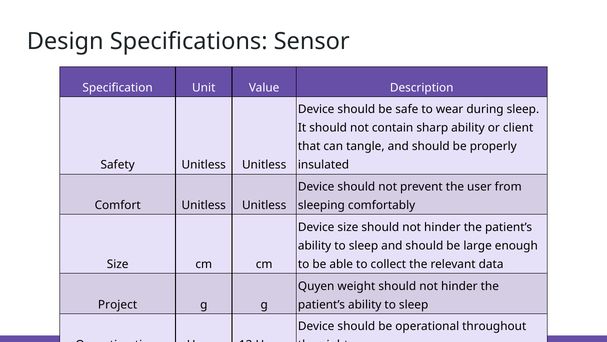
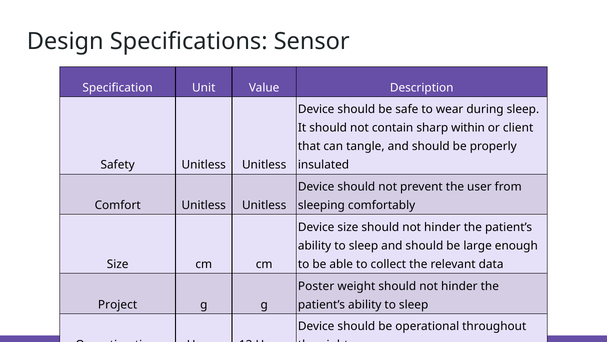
sharp ability: ability -> within (468, 128)
Quyen: Quyen -> Poster (316, 286)
